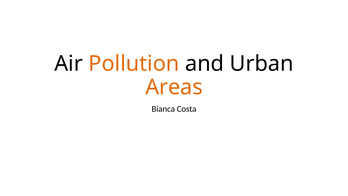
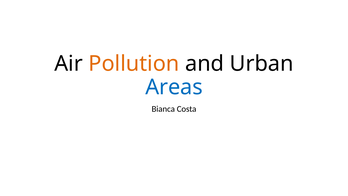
Areas colour: orange -> blue (174, 87)
